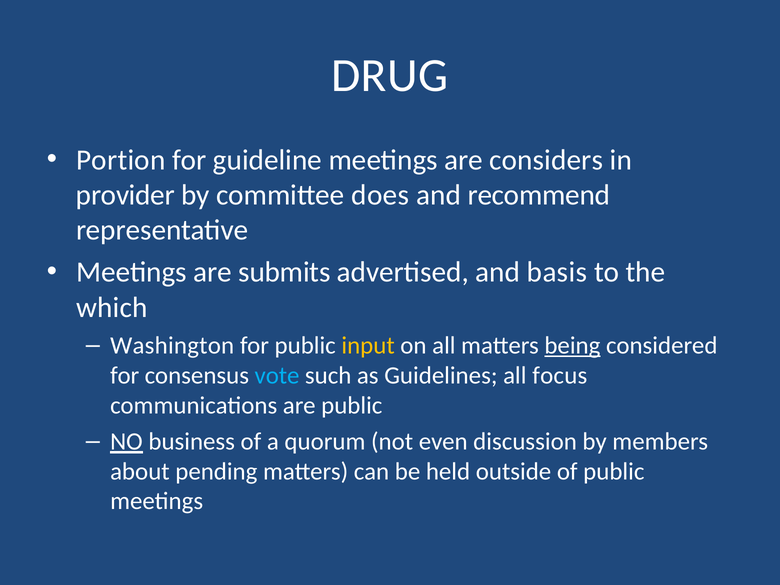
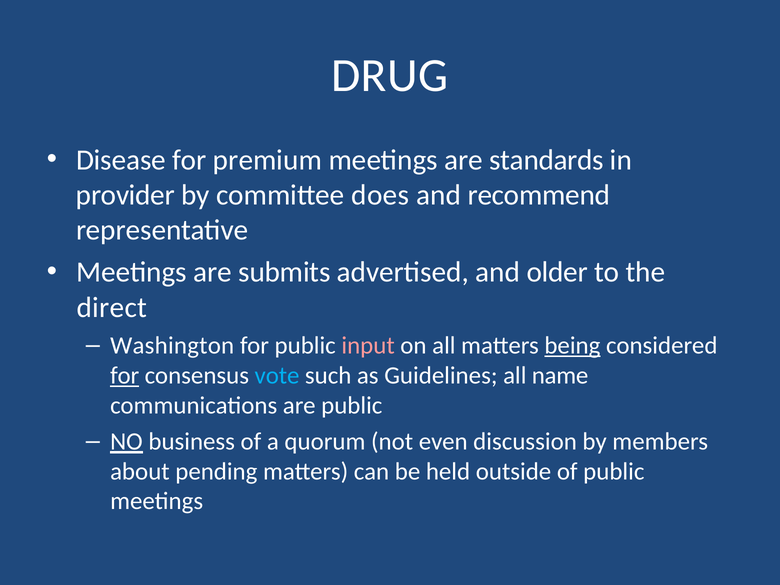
Portion: Portion -> Disease (121, 160)
guideline: guideline -> premium (267, 160)
considers: considers -> standards (546, 160)
basis: basis -> older (557, 272)
which: which -> direct (112, 307)
input colour: yellow -> pink (368, 346)
for underline: none -> present (125, 376)
focus: focus -> name (560, 376)
